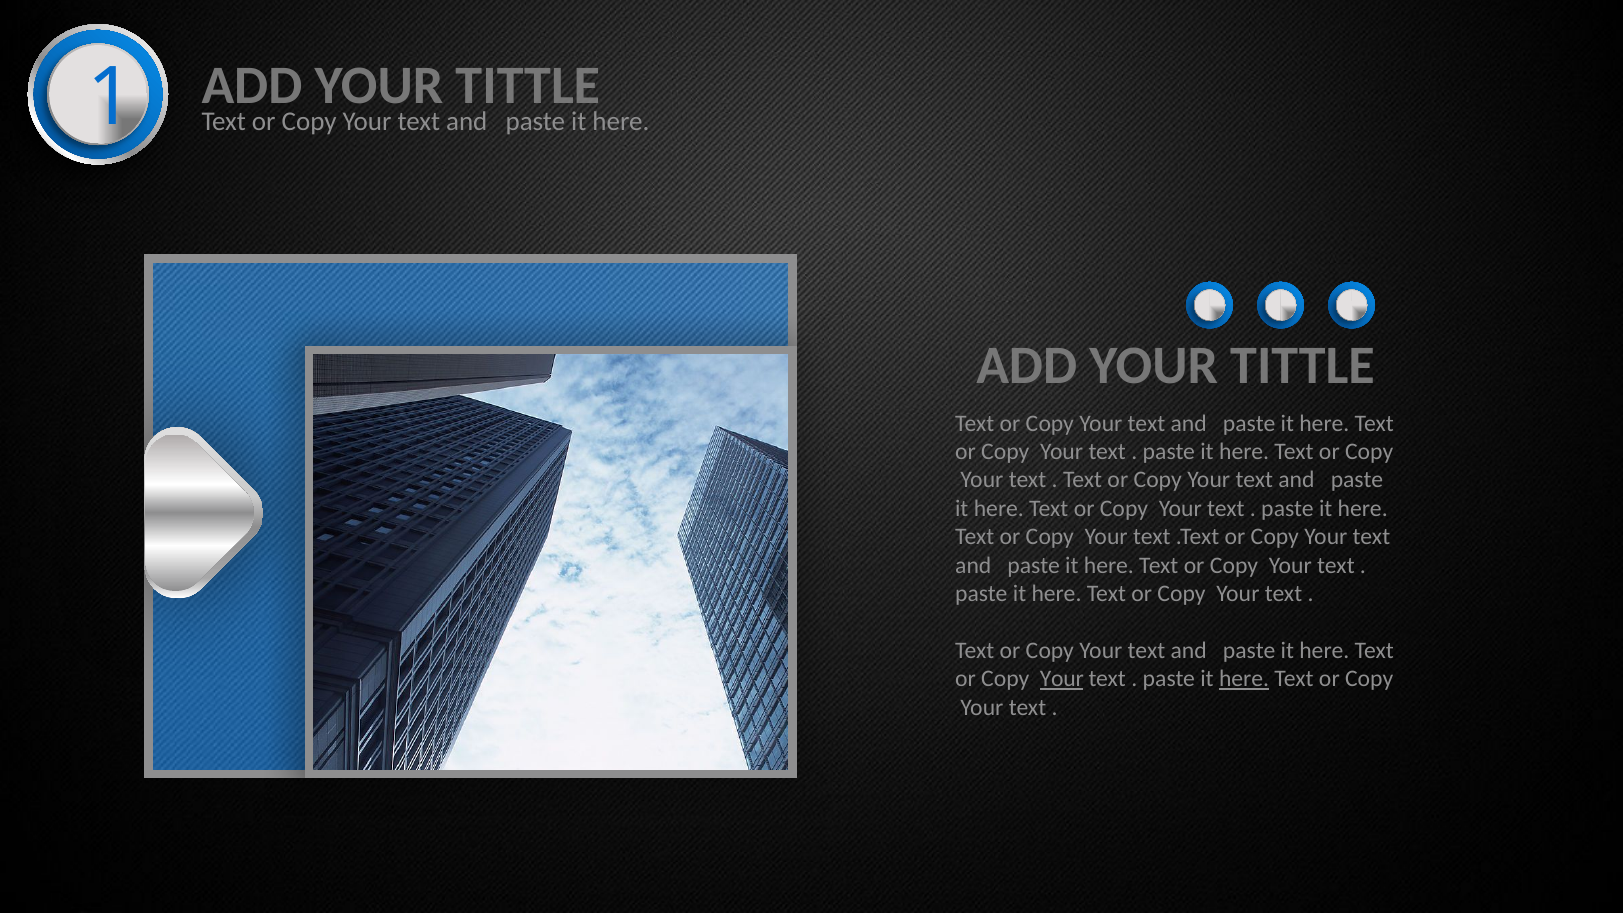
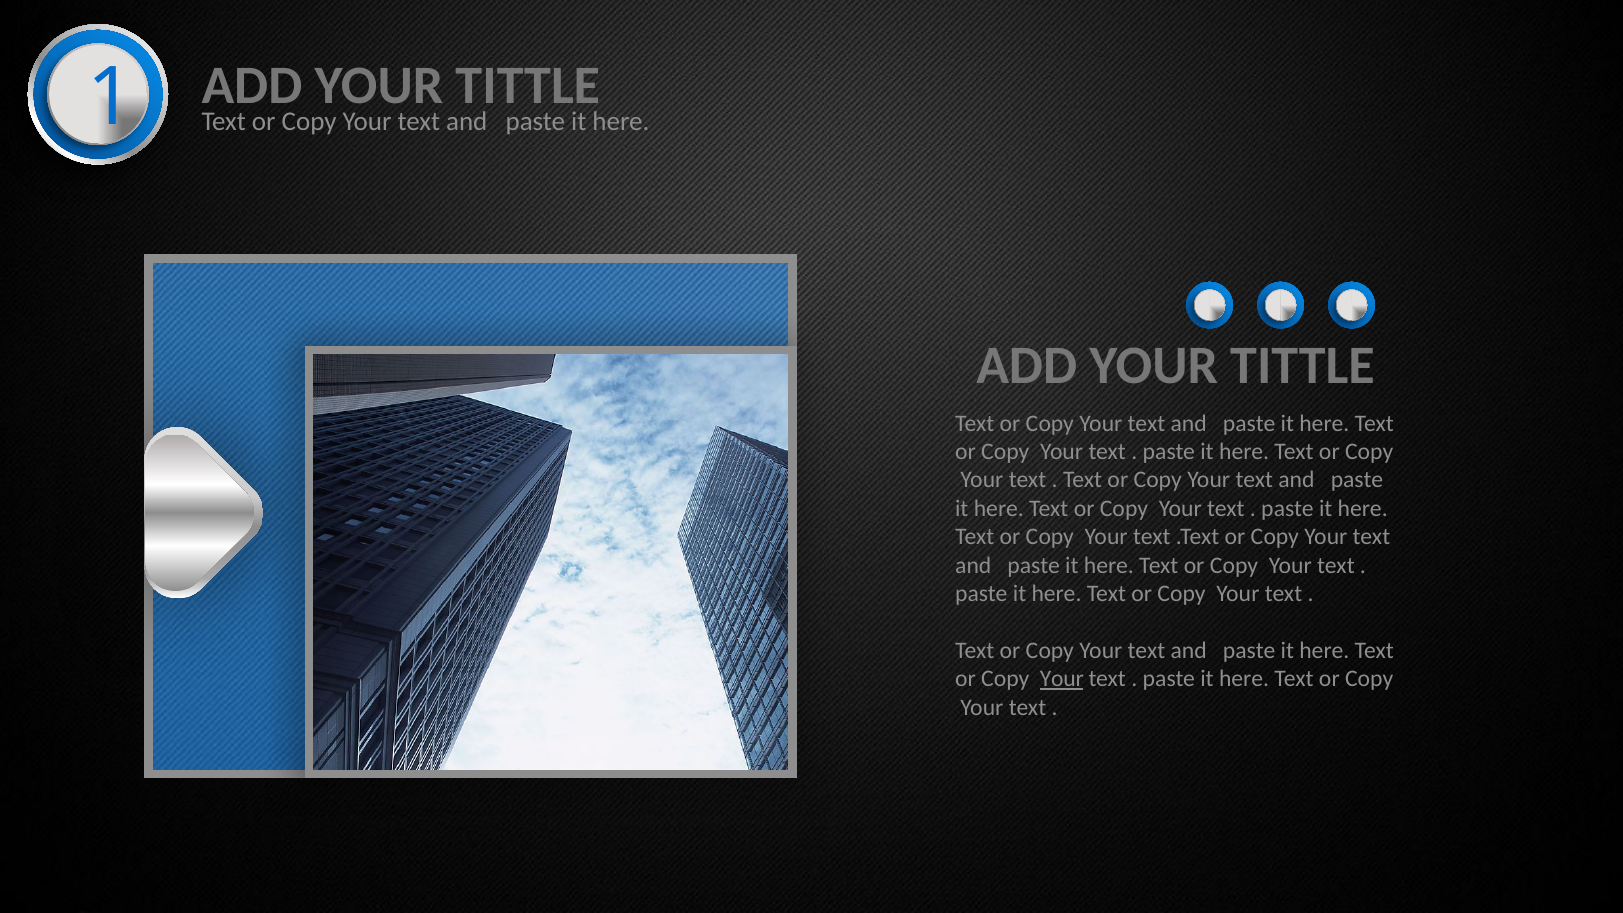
here underline: present -> none (1244, 679)
